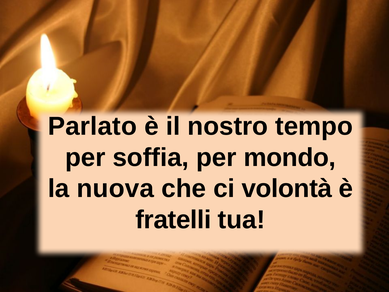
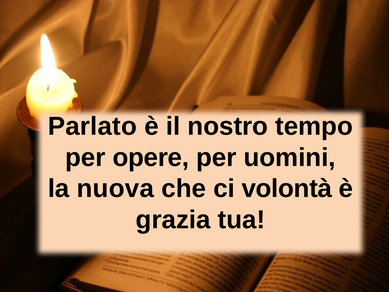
soffia: soffia -> opere (151, 157)
mondo: mondo -> uomini (290, 157)
fratelli: fratelli -> grazia (173, 220)
